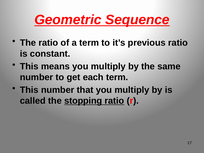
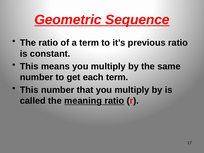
stopping: stopping -> meaning (83, 101)
